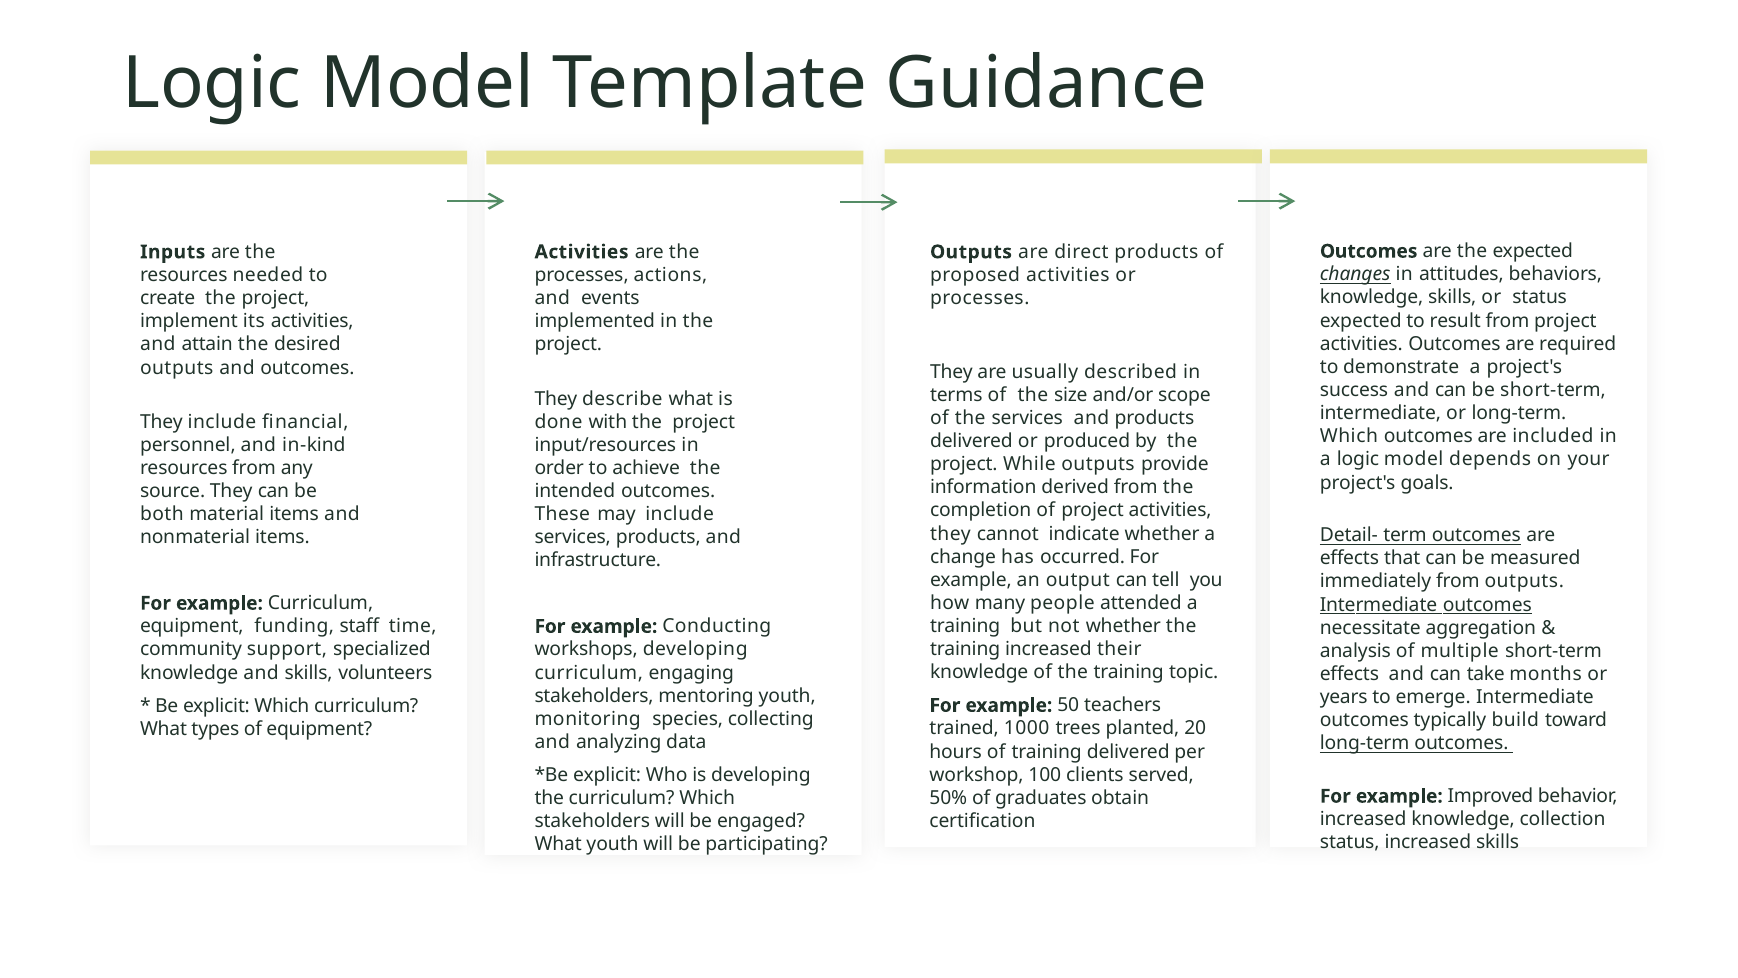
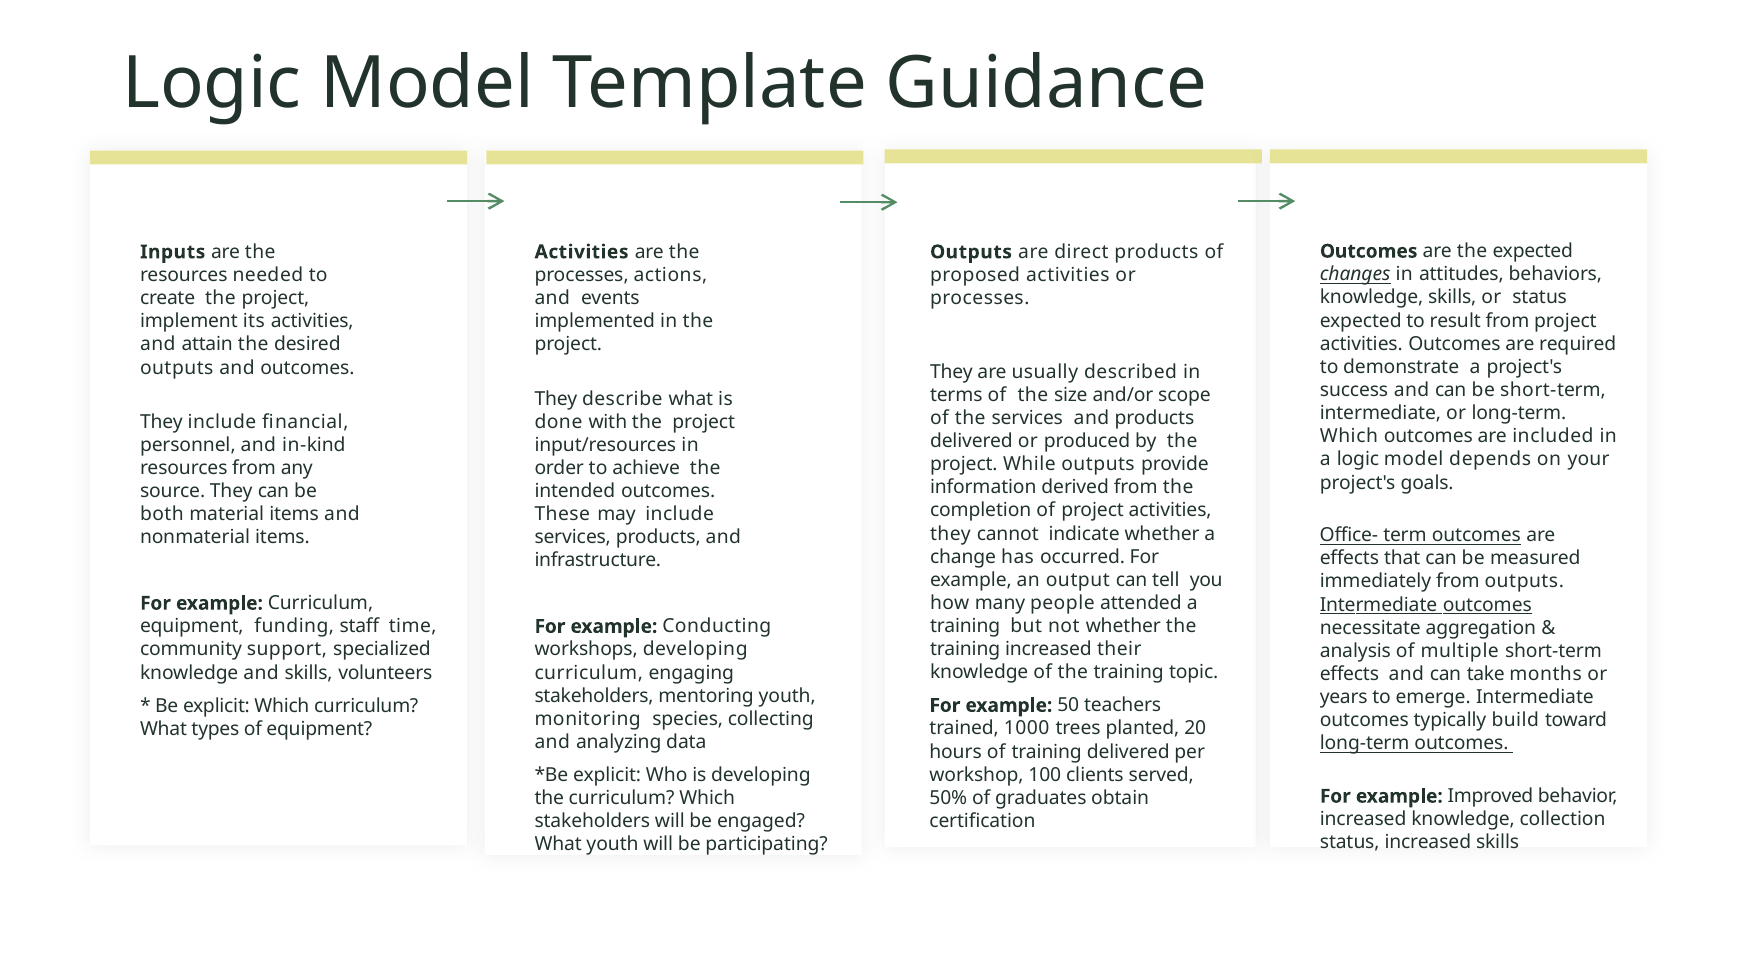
Detail-: Detail- -> Office- (1349, 535)
